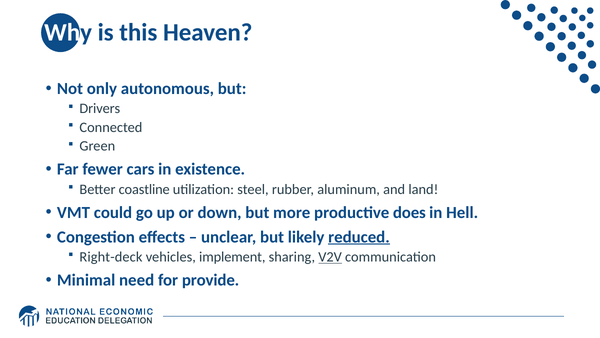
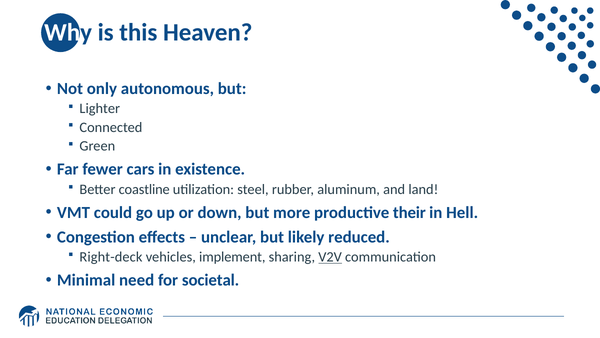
Drivers: Drivers -> Lighter (100, 109)
does: does -> their (409, 212)
reduced underline: present -> none (359, 237)
provide: provide -> societal (211, 280)
